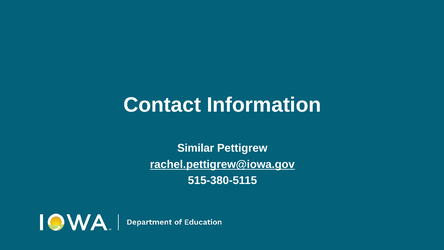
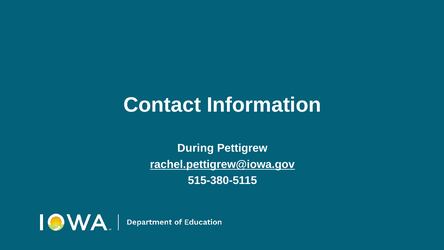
Similar: Similar -> During (196, 148)
